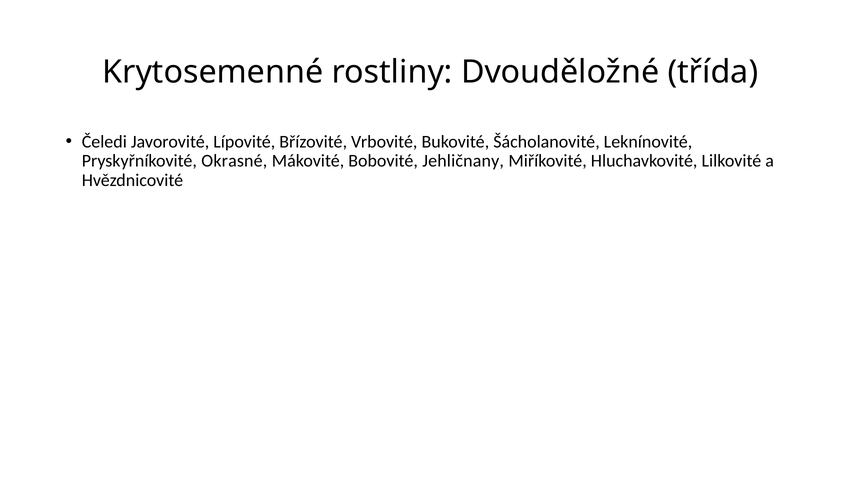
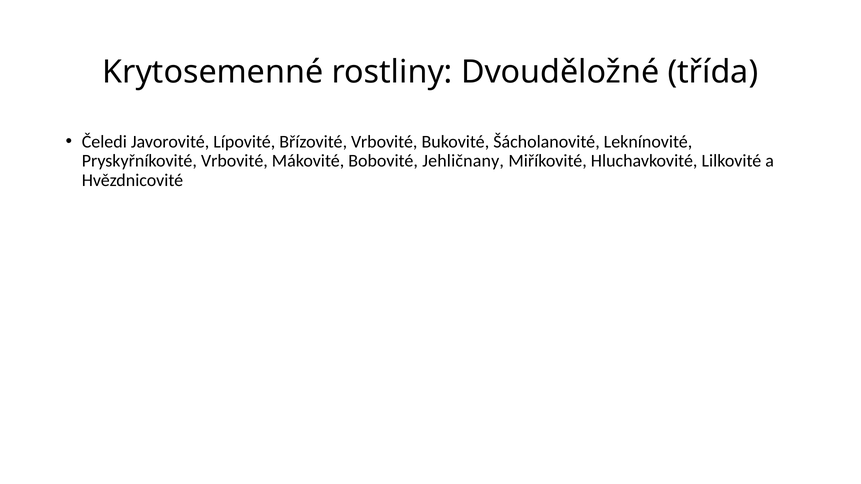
Pryskyřníkovité Okrasné: Okrasné -> Vrbovité (234, 161)
